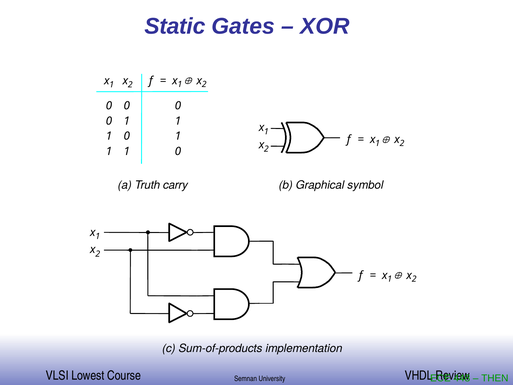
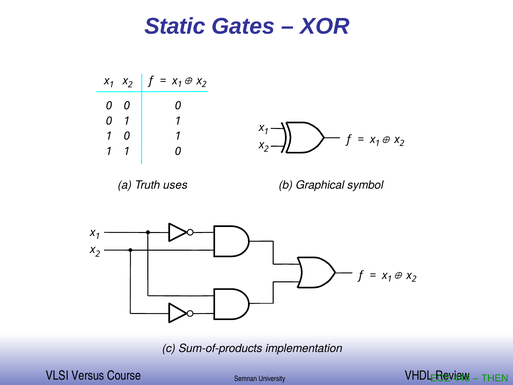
carry: carry -> uses (175, 185)
Lowest: Lowest -> Versus (88, 375)
